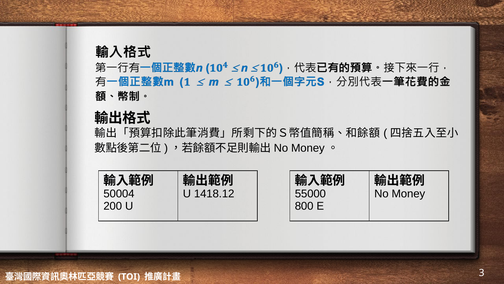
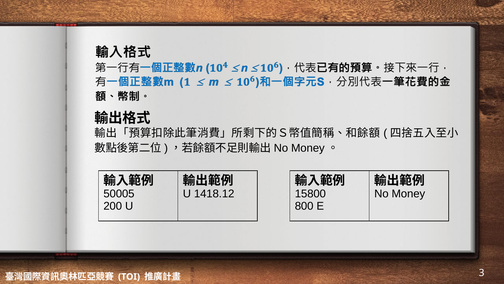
50004: 50004 -> 50005 (119, 193)
55000: 55000 -> 15800 (310, 193)
